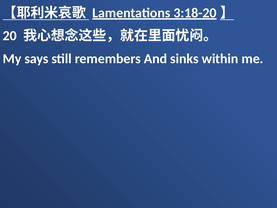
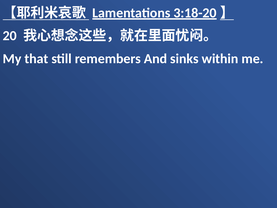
says: says -> that (36, 59)
